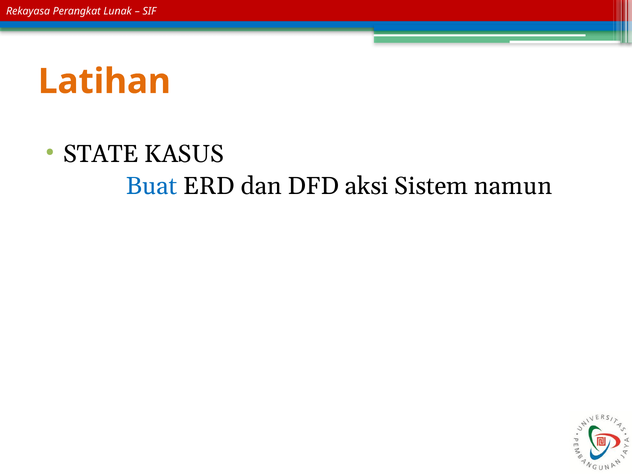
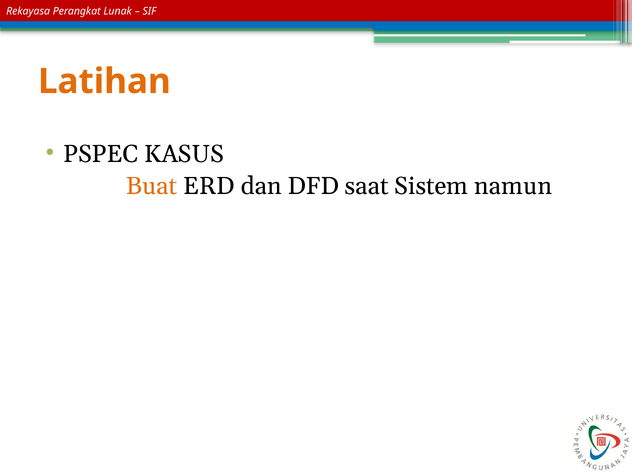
STATE: STATE -> PSPEC (101, 154)
Buat colour: blue -> orange (152, 186)
aksi: aksi -> saat (367, 186)
